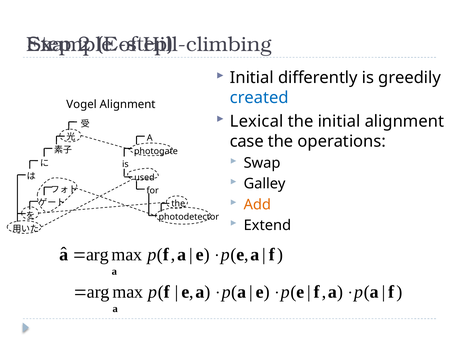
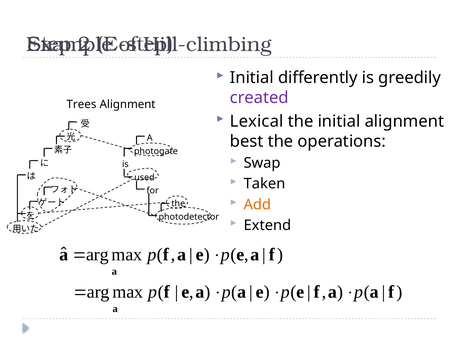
created colour: blue -> purple (259, 98)
Vogel: Vogel -> Trees (81, 104)
case: case -> best (247, 141)
Galley: Galley -> Taken (264, 184)
